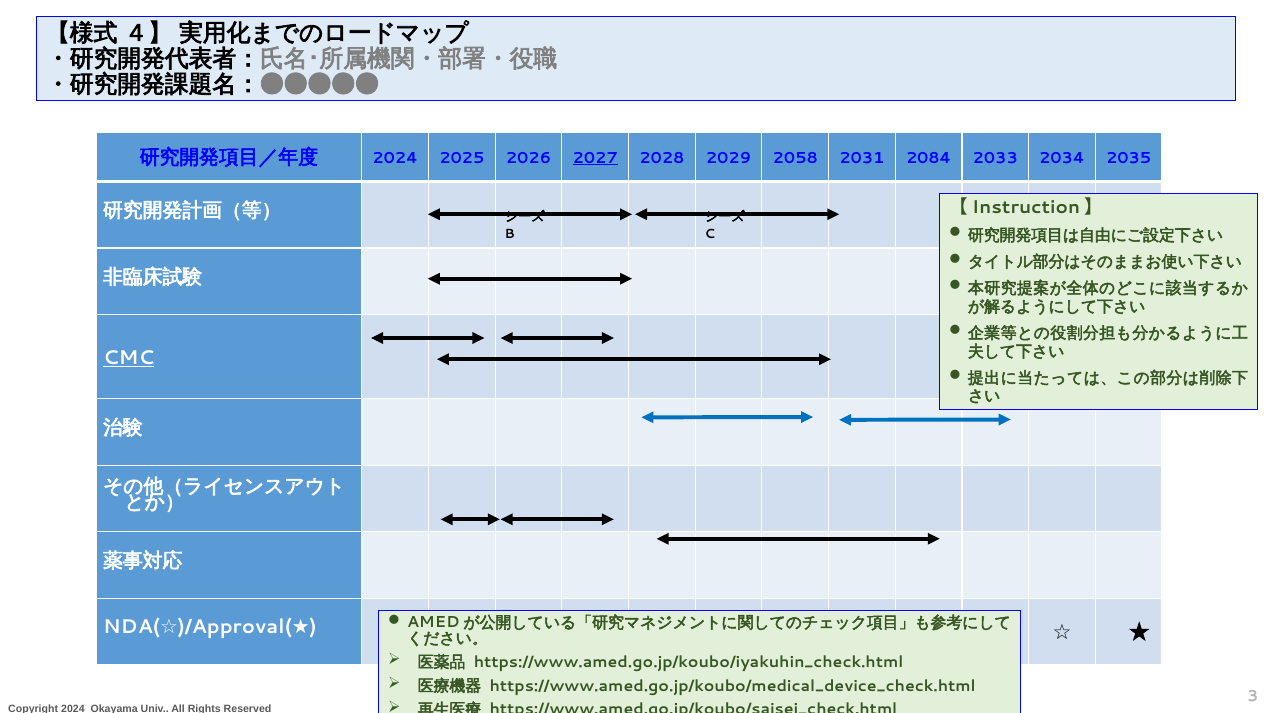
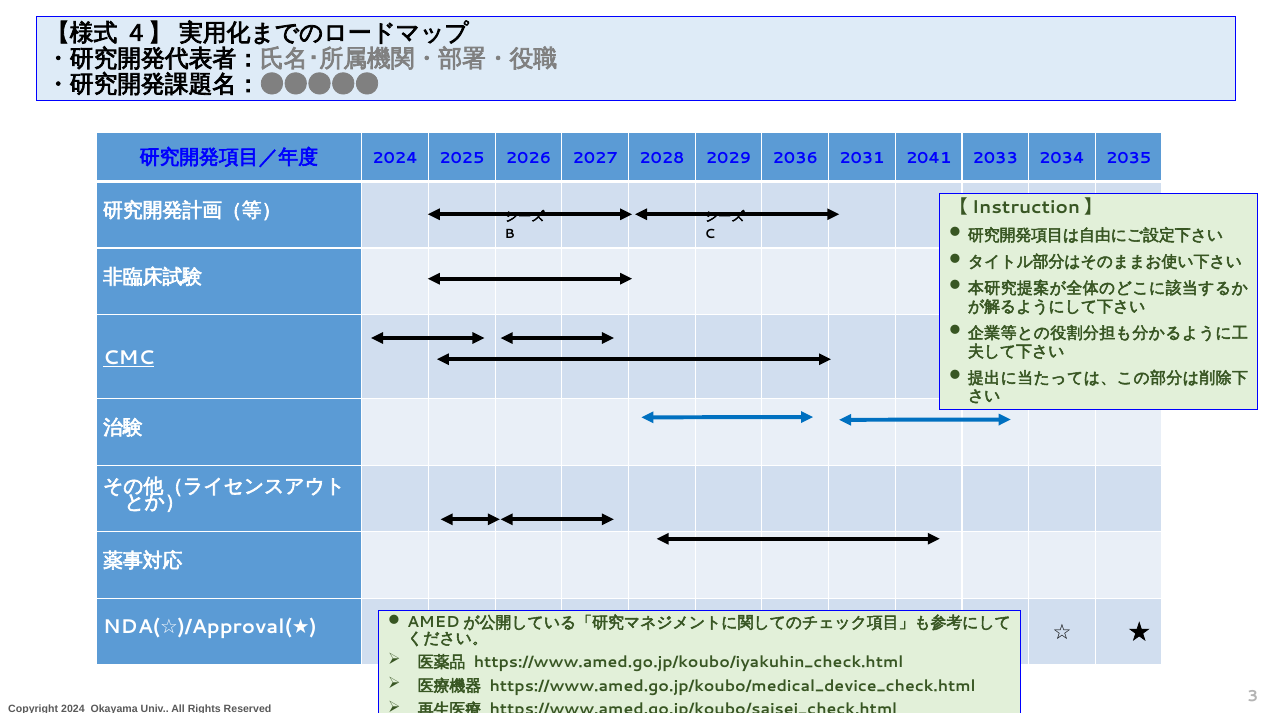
2027 underline: present -> none (595, 158)
2058: 2058 -> 2036 (795, 158)
2084: 2084 -> 2041 (929, 158)
